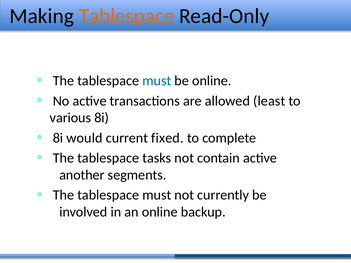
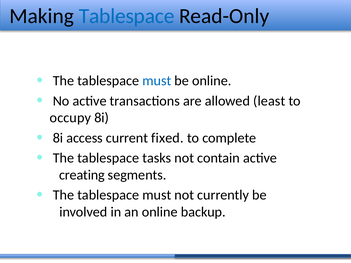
Tablespace colour: orange -> blue (127, 16)
various: various -> occupy (70, 118)
would: would -> access (85, 138)
another: another -> creating (82, 175)
